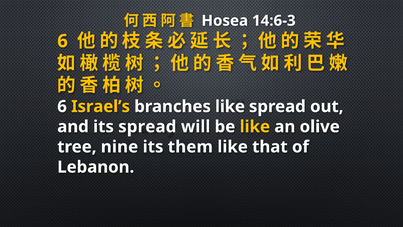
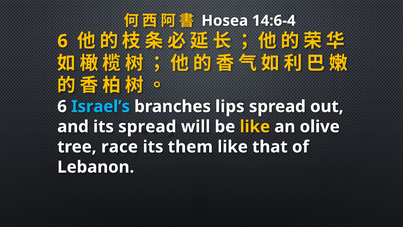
14:6-3: 14:6-3 -> 14:6-4 (274, 21)
Israel’s colour: yellow -> light blue (101, 106)
branches like: like -> lips (230, 106)
nine: nine -> race (120, 147)
